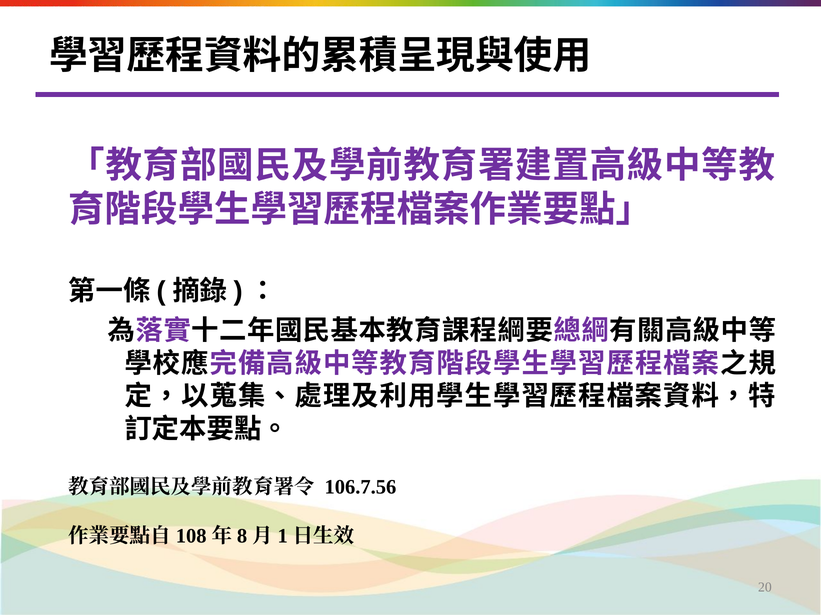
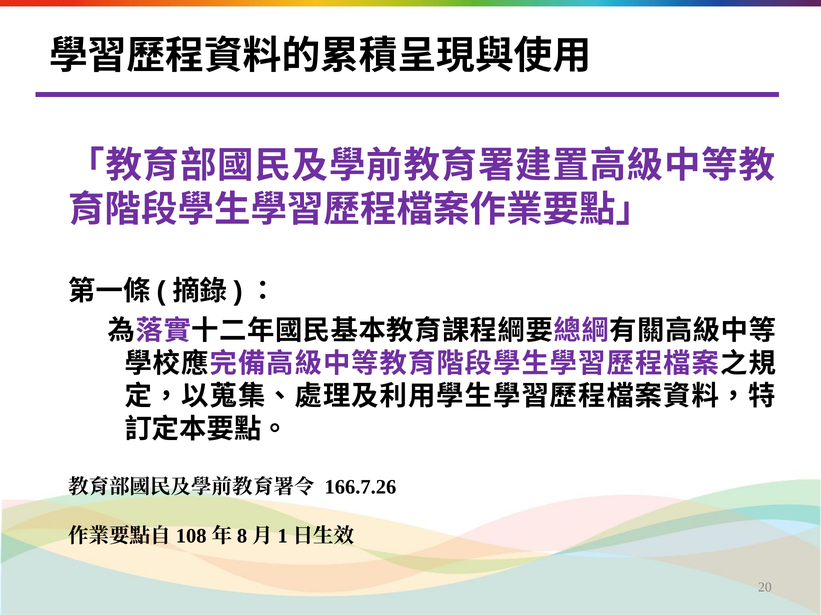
106.7.56: 106.7.56 -> 166.7.26 (360, 487)
